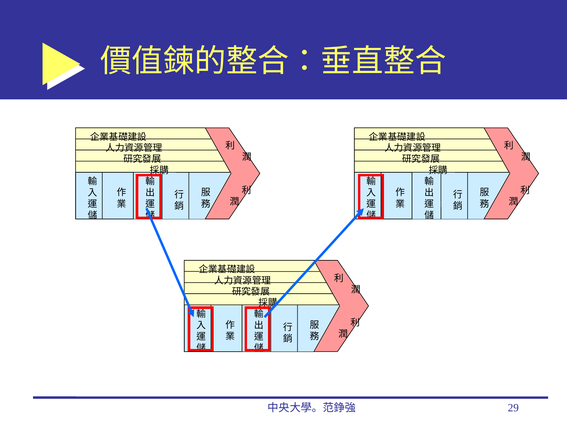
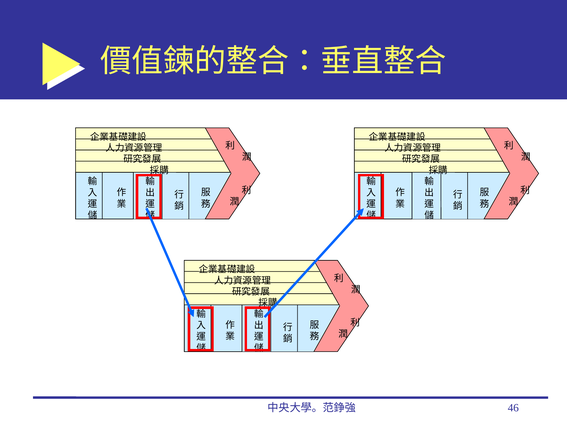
29: 29 -> 46 (513, 407)
